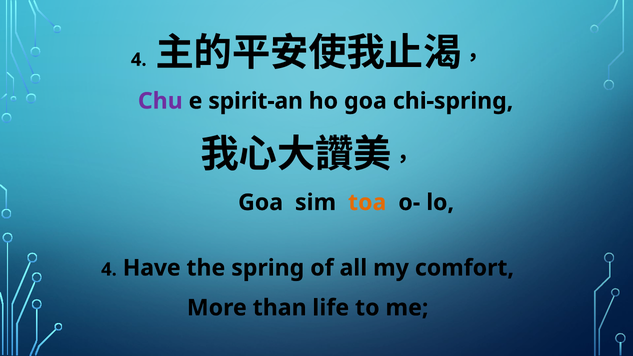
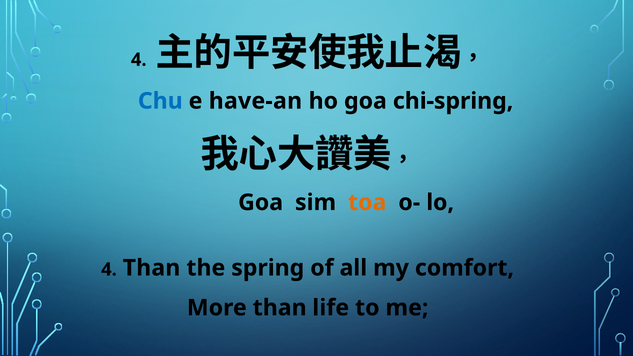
Chu colour: purple -> blue (160, 101)
spirit-an: spirit-an -> have-an (255, 101)
4 Have: Have -> Than (152, 268)
